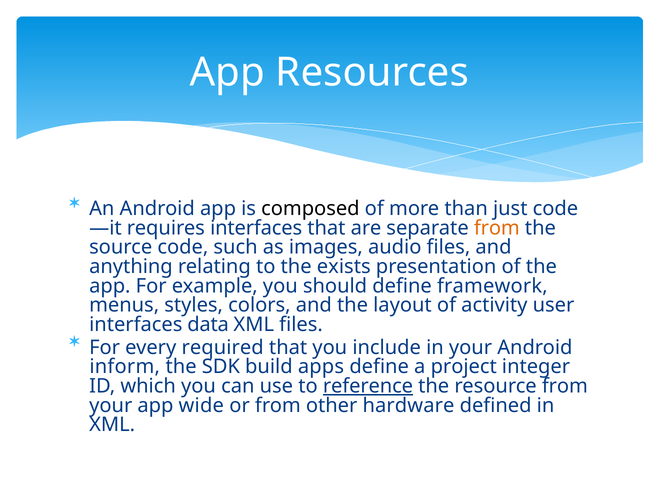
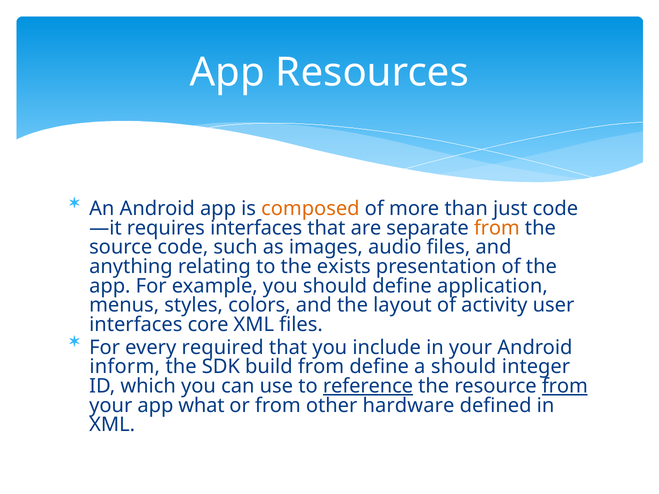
composed colour: black -> orange (310, 209)
framework: framework -> application (492, 286)
data: data -> core (208, 325)
build apps: apps -> from (321, 367)
a project: project -> should (464, 367)
from underline: none -> present (565, 386)
wide: wide -> what (201, 406)
